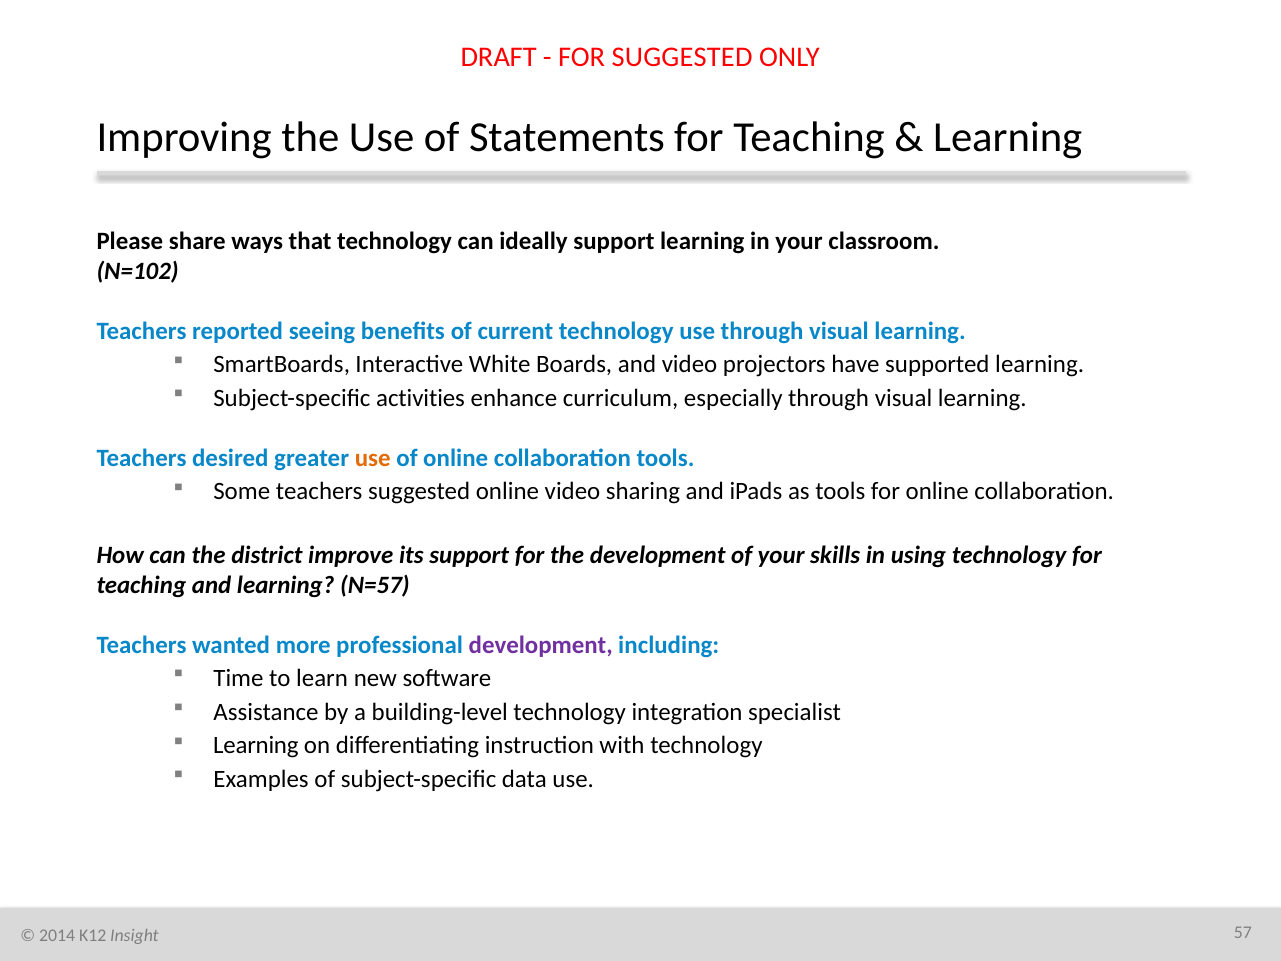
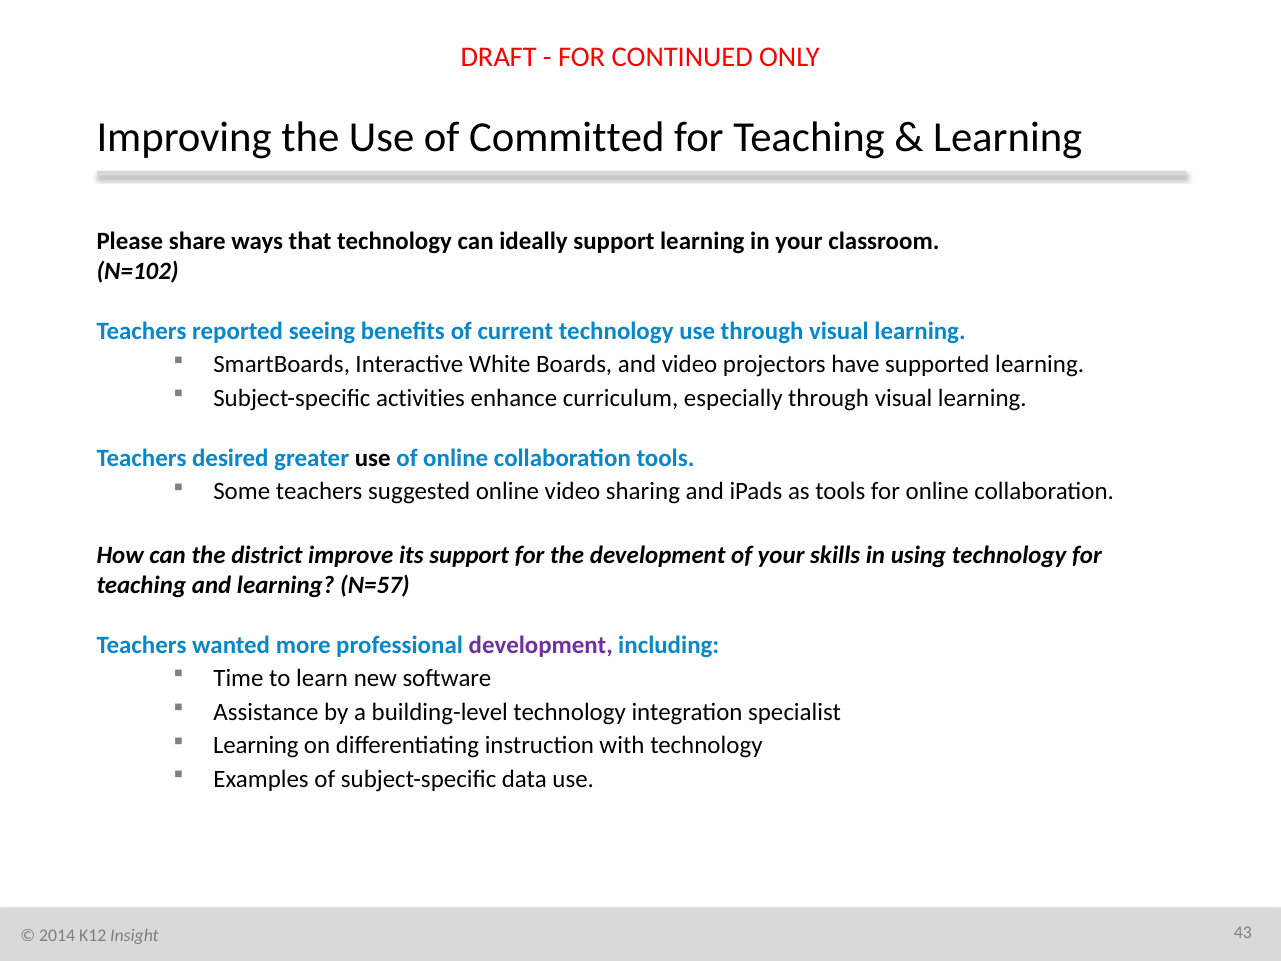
FOR SUGGESTED: SUGGESTED -> CONTINUED (682, 57)
Statements: Statements -> Committed (567, 137)
use colour: orange -> black (373, 458)
57: 57 -> 43 (1243, 933)
